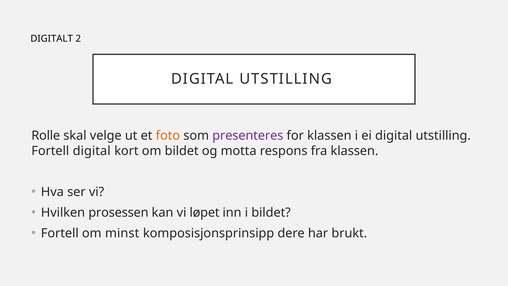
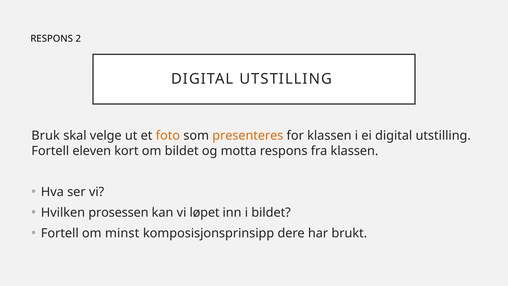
DIGITALT: DIGITALT -> RESPONS (52, 39)
Rolle: Rolle -> Bruk (46, 136)
presenteres colour: purple -> orange (248, 136)
Fortell digital: digital -> eleven (92, 151)
